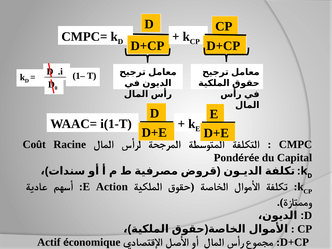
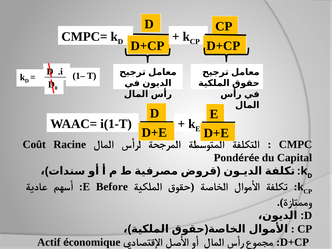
Action: Action -> Before (112, 187)
